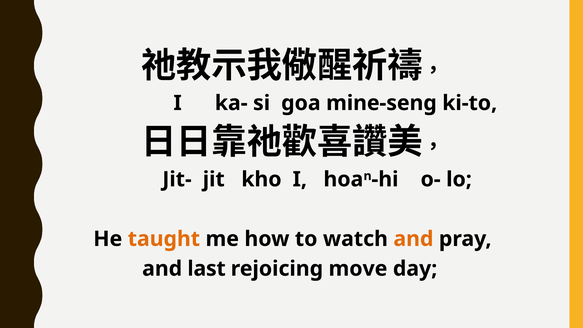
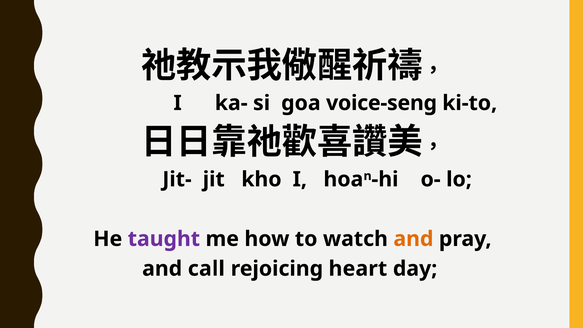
mine-seng: mine-seng -> voice-seng (382, 103)
taught colour: orange -> purple (164, 239)
last: last -> call (206, 269)
move: move -> heart (358, 269)
